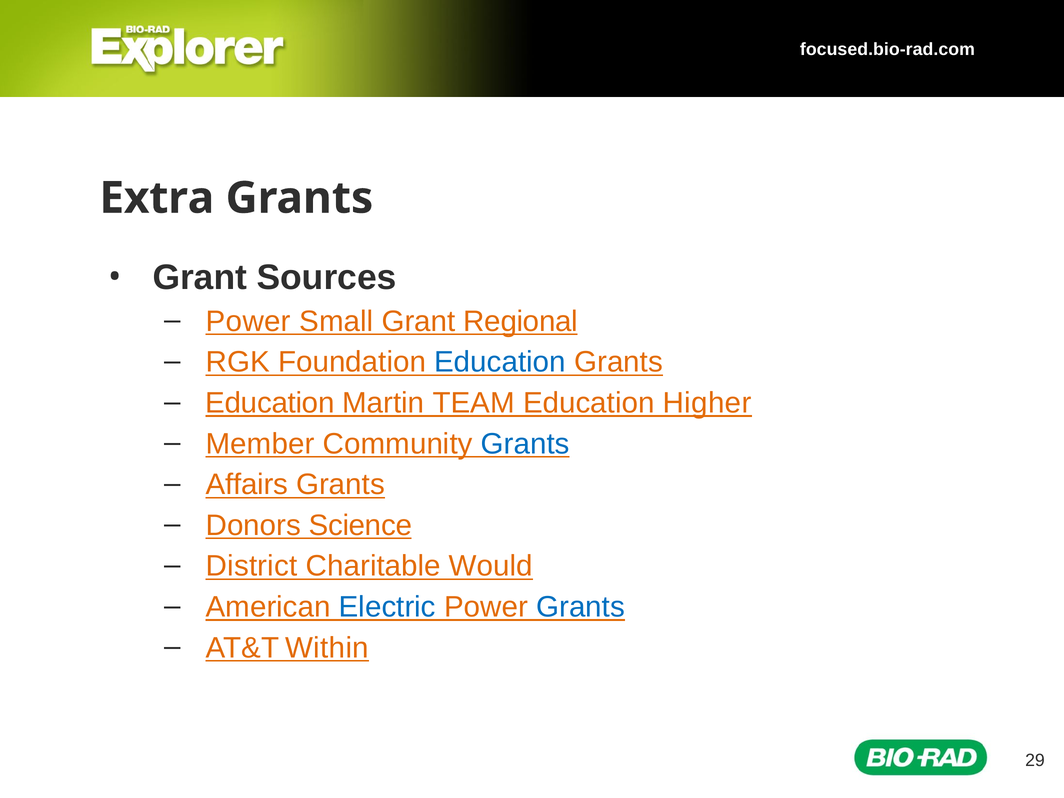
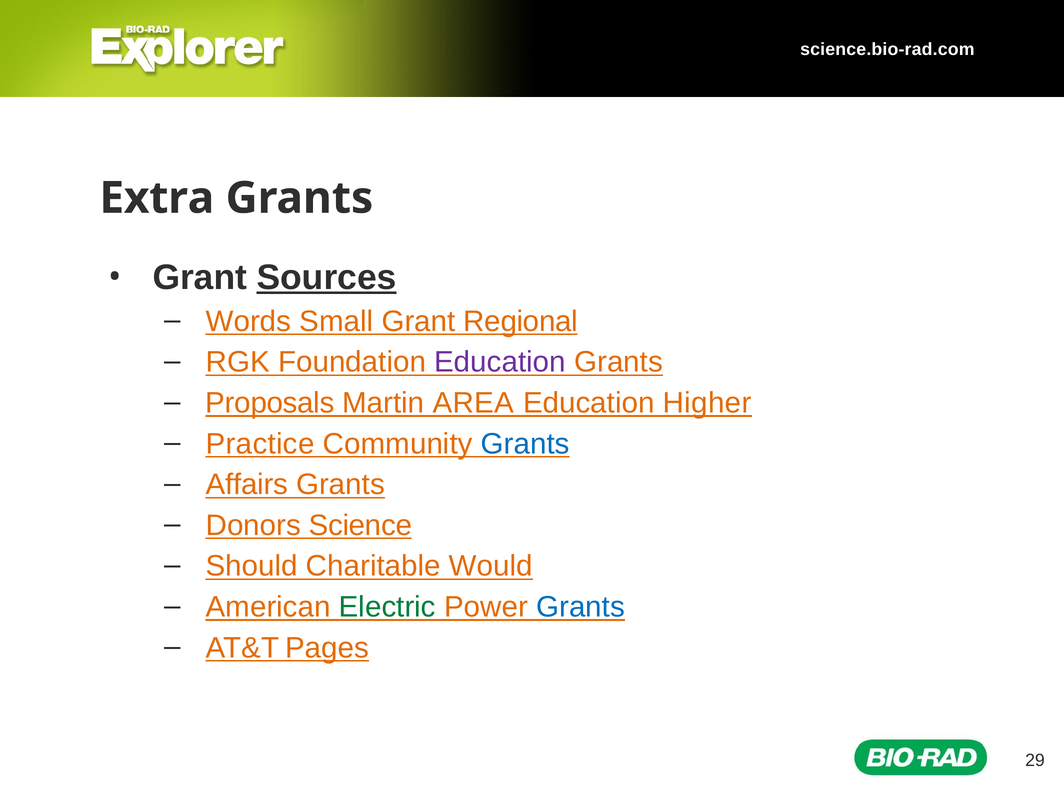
focused.bio-rad.com: focused.bio-rad.com -> science.bio-rad.com (887, 50)
Sources underline: none -> present (327, 277)
Power: Power -> Words (248, 321)
Education colour: blue -> purple (500, 362)
Education: Education -> Proposals (270, 403)
TEAM: TEAM -> AREA (474, 403)
Member: Member -> Practice (260, 444)
District: District -> Should (252, 566)
Electric colour: blue -> green (387, 607)
Within: Within -> Pages (327, 648)
